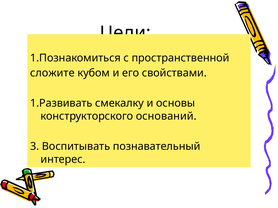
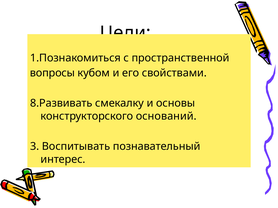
сложите: сложите -> вопросы (52, 73)
1.Развивать: 1.Развивать -> 8.Развивать (61, 103)
